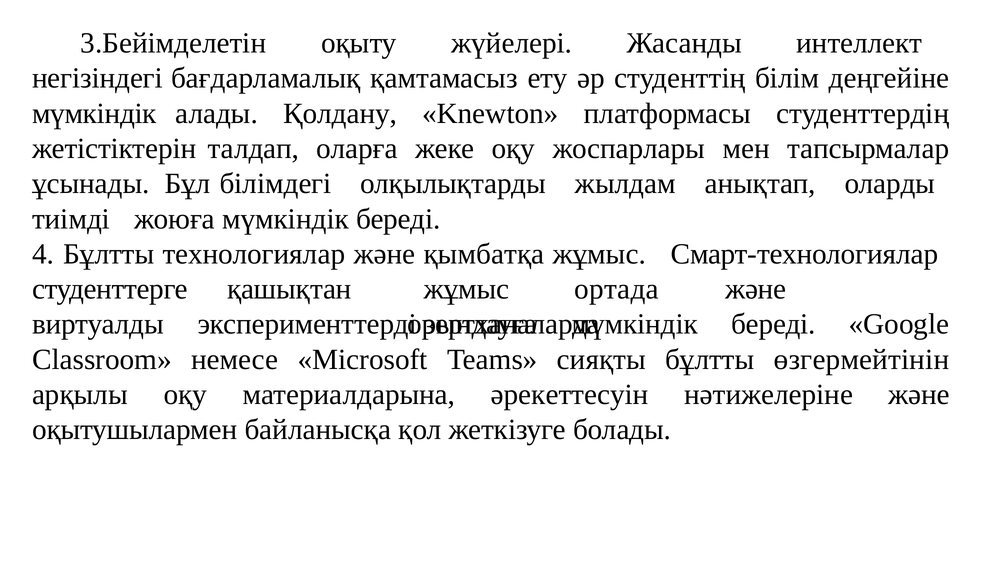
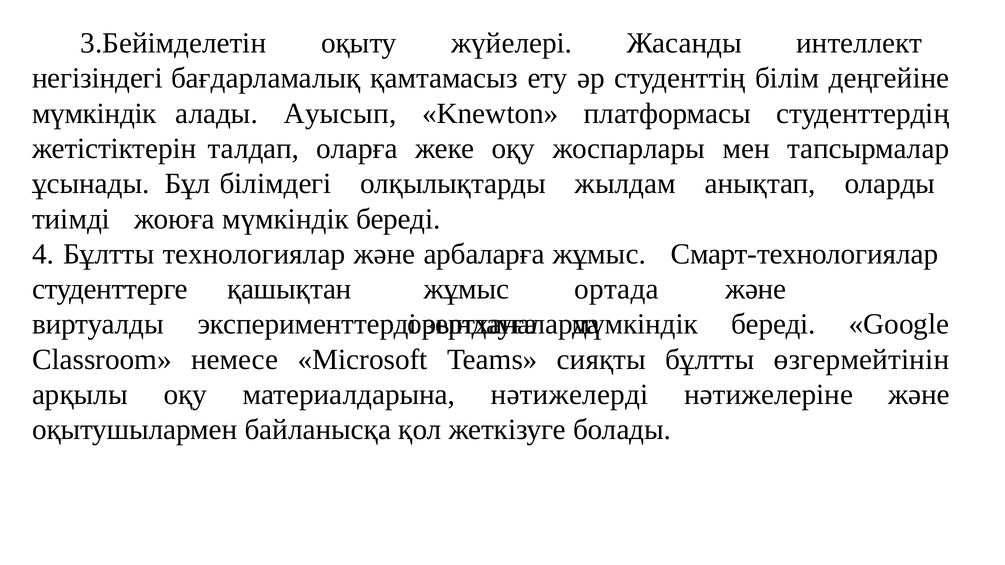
Қолдану: Қолдану -> Ауысып (340, 113)
қымбатқа: қымбатқа -> арбаларға (484, 254)
әрекеттесуін: әрекеттесуін -> нәтижелерді (570, 395)
